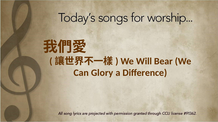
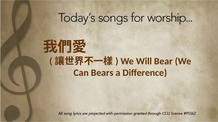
Glory: Glory -> Bears (102, 73)
